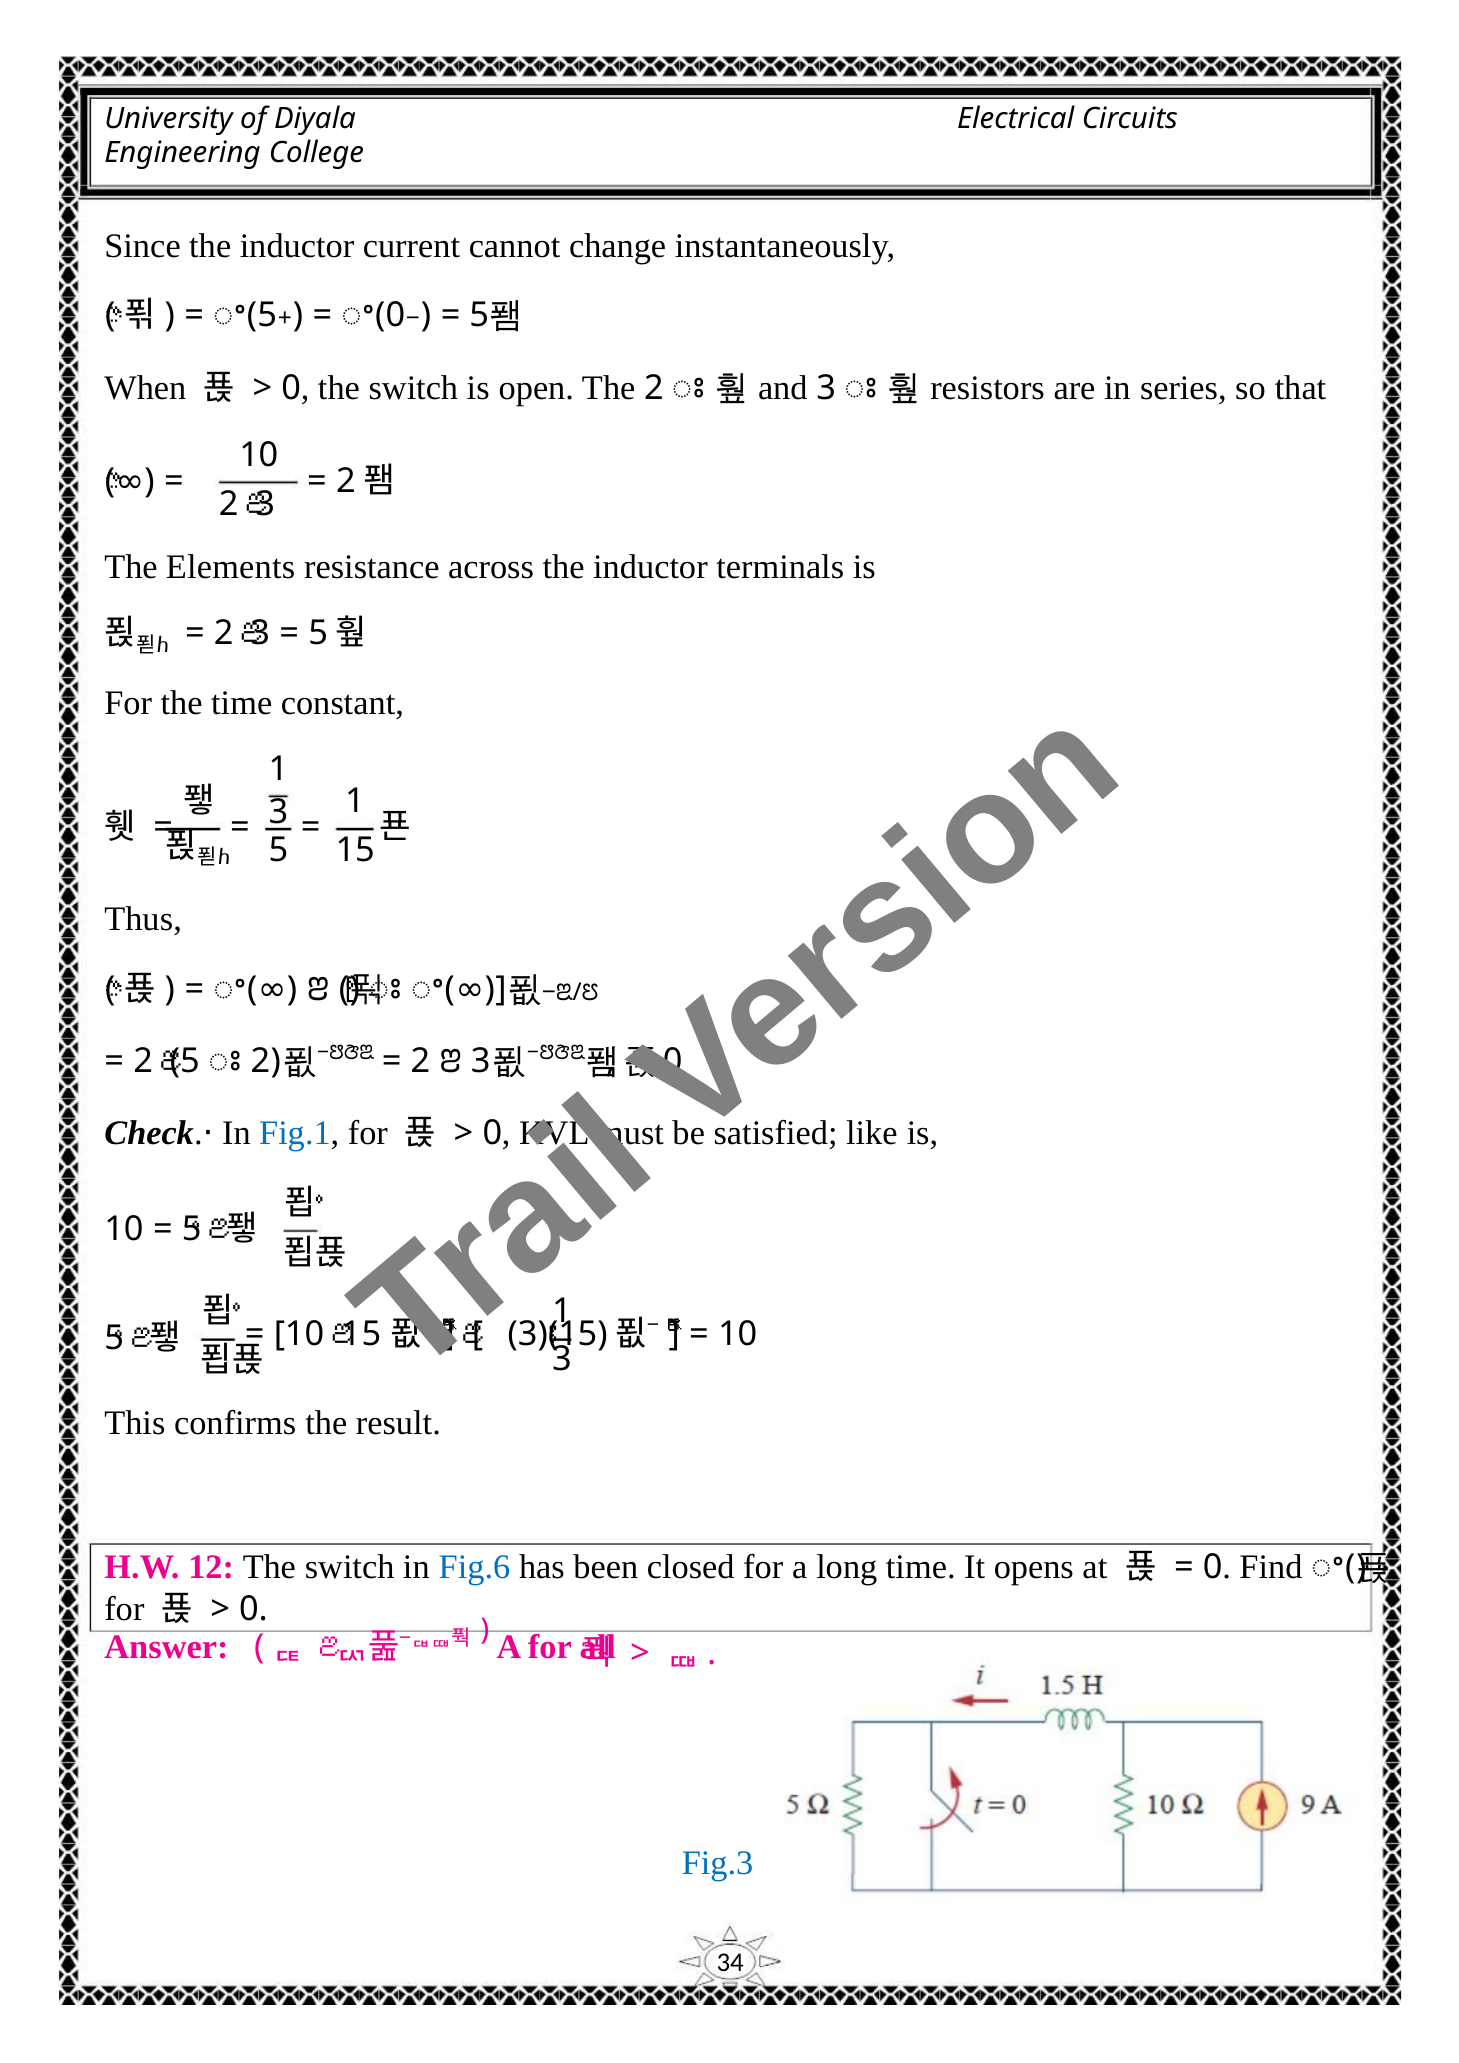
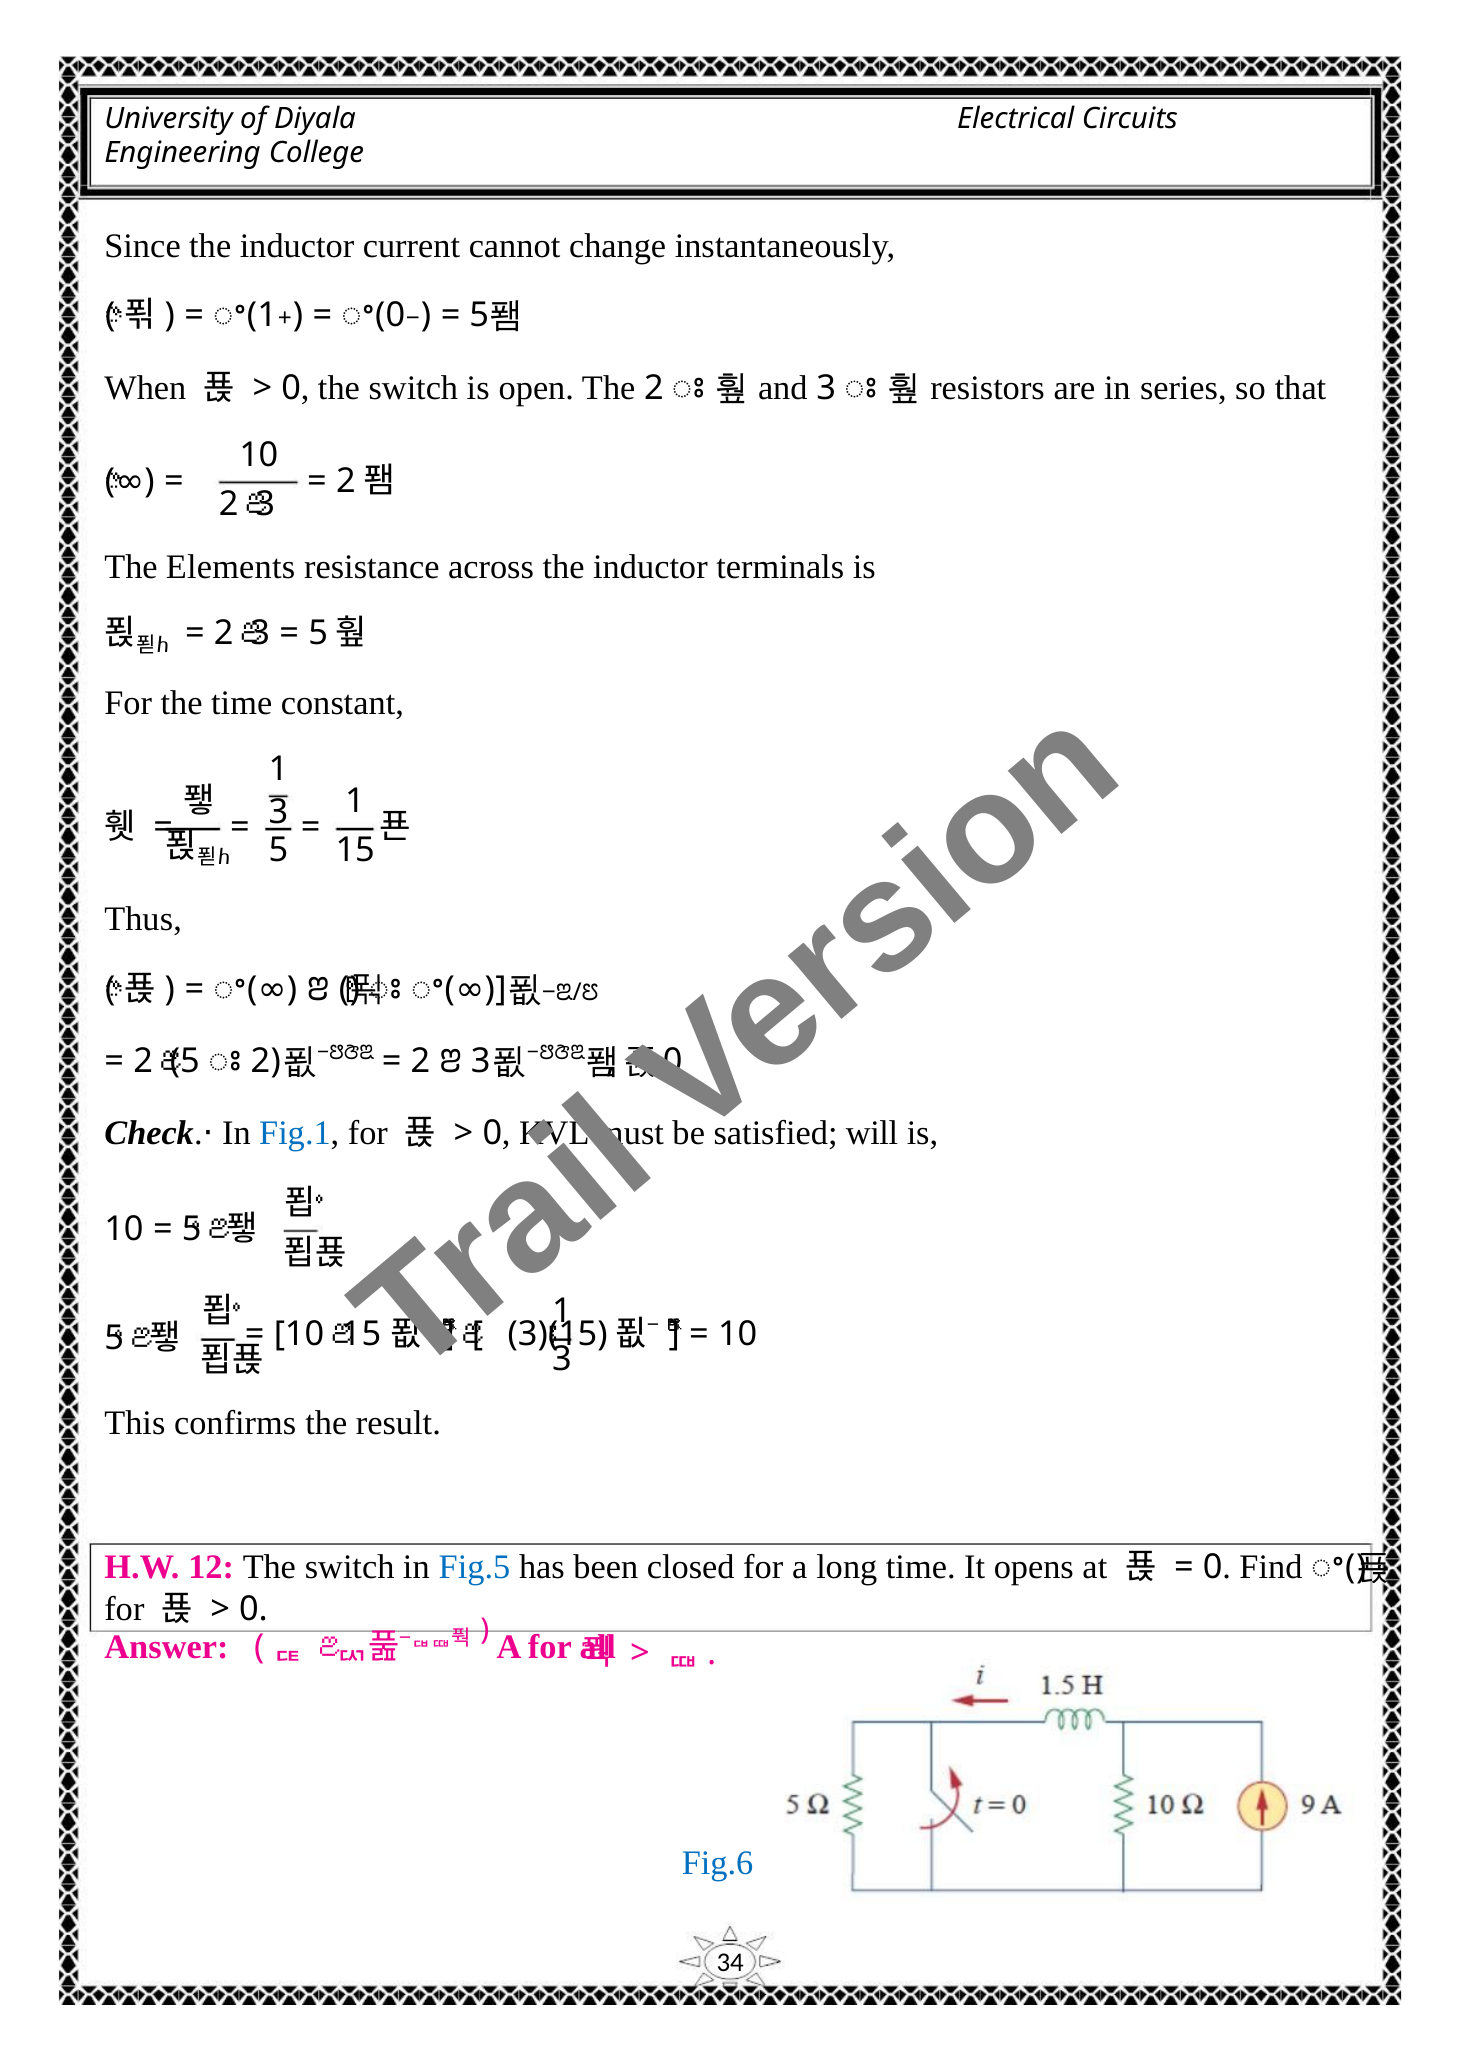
5: 5 -> 1 (262, 315)
like: like -> will (872, 1133)
Fig.6: Fig.6 -> Fig.5 (475, 1567)
Fig.3: Fig.3 -> Fig.6 (718, 1862)
